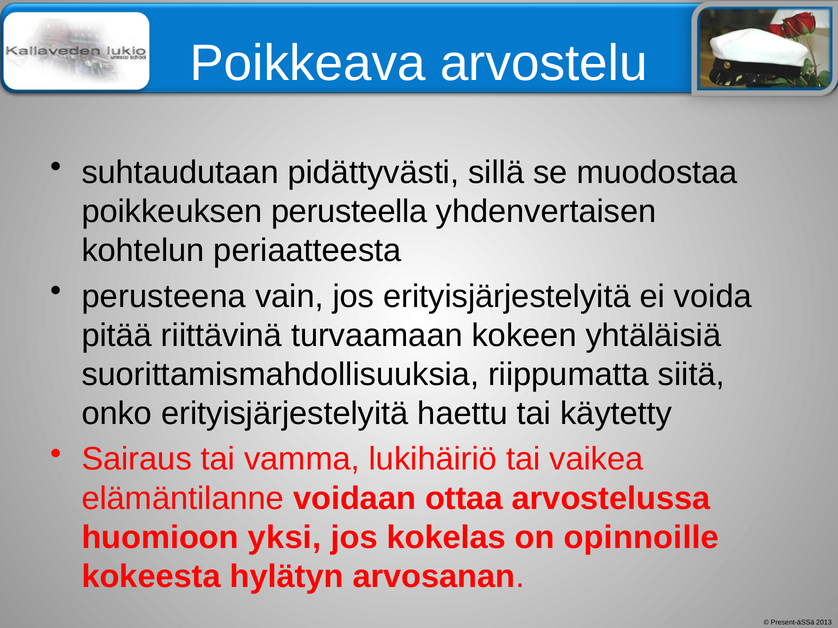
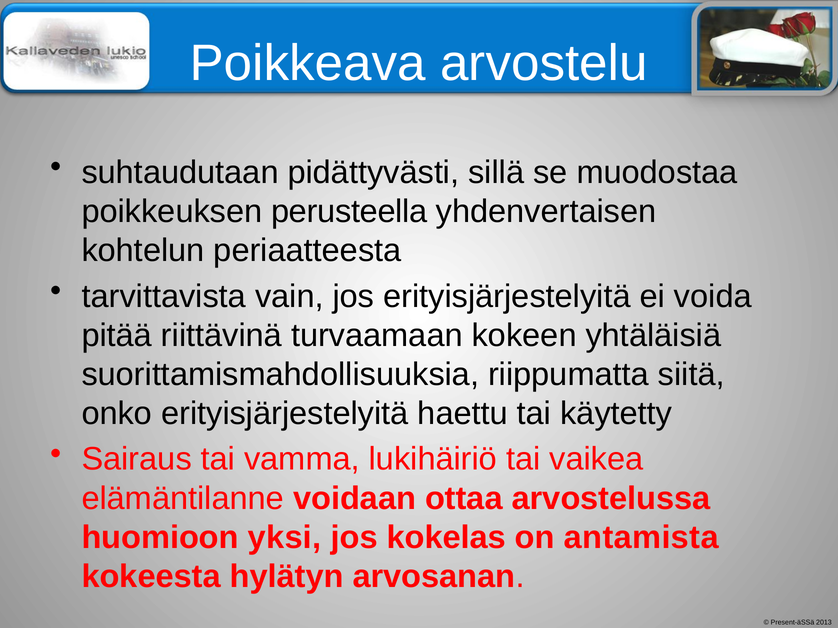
perusteena: perusteena -> tarvittavista (164, 297)
opinnoille: opinnoille -> antamista (641, 538)
